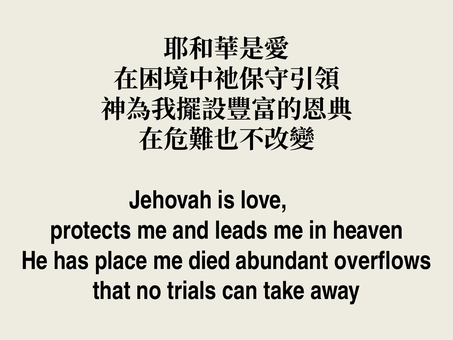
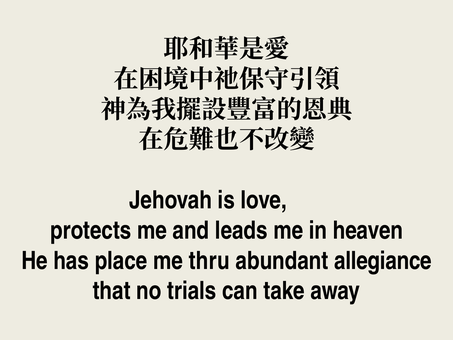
died: died -> thru (209, 261)
overflows: overflows -> allegiance (383, 261)
